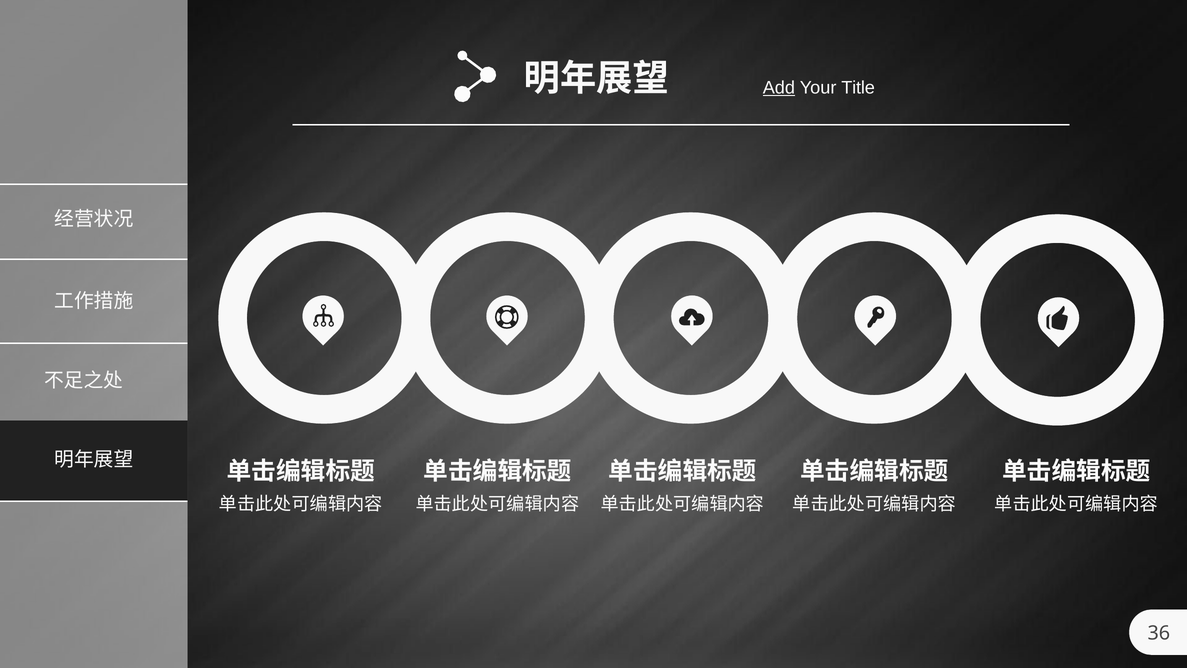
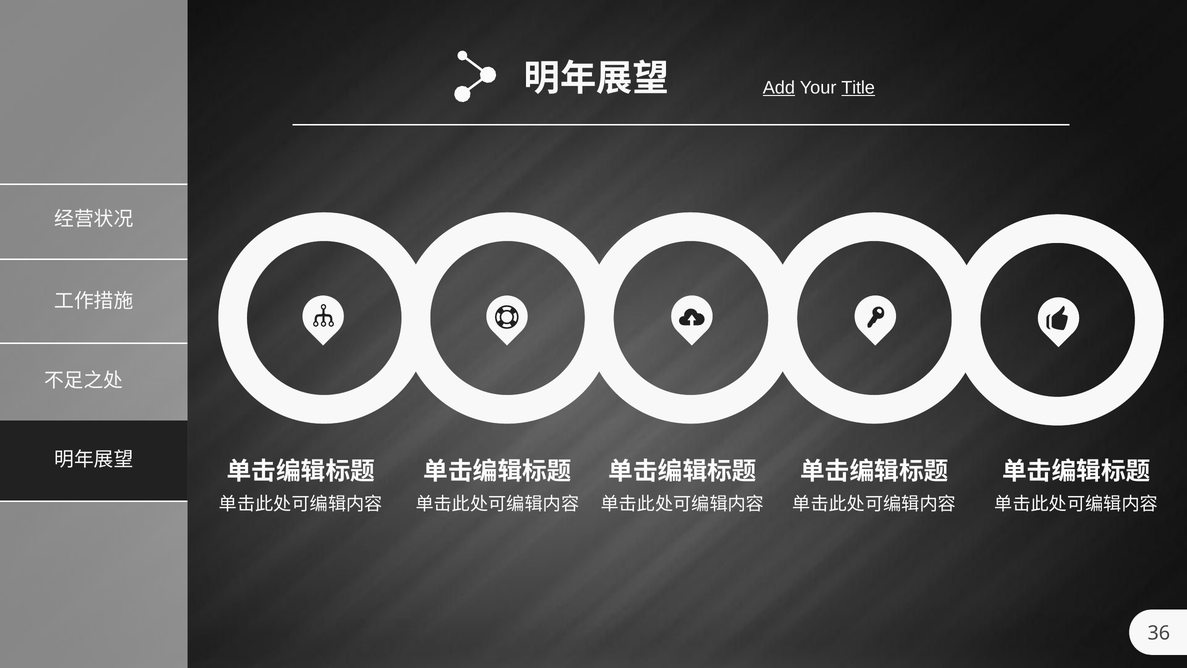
Title underline: none -> present (858, 88)
